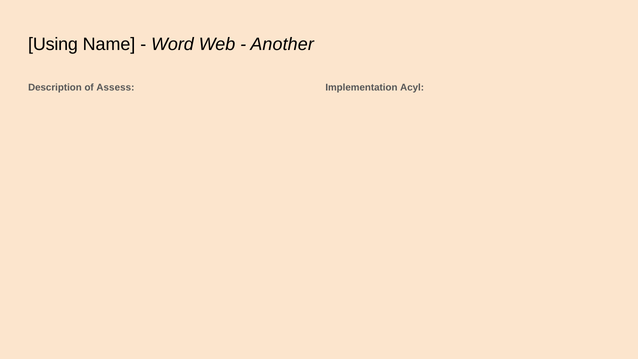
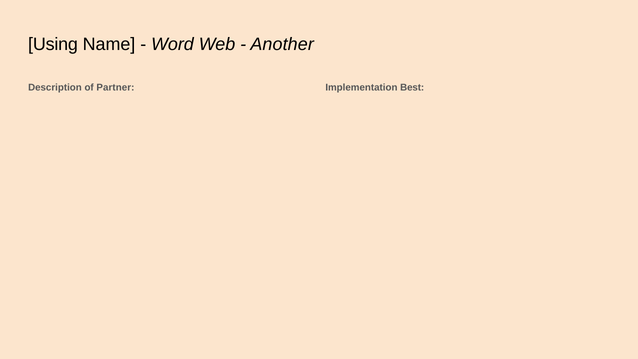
Assess: Assess -> Partner (115, 87)
Acyl: Acyl -> Best (412, 87)
